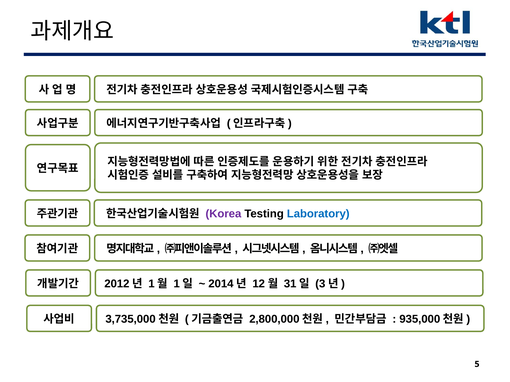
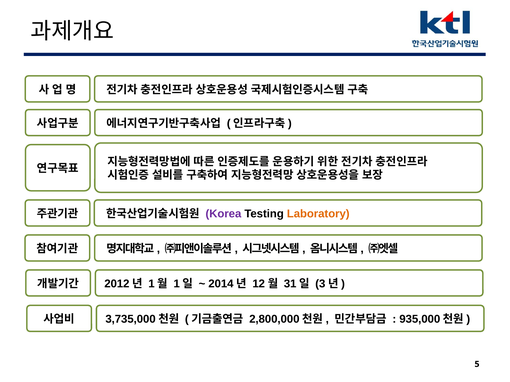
Laboratory colour: blue -> orange (318, 214)
